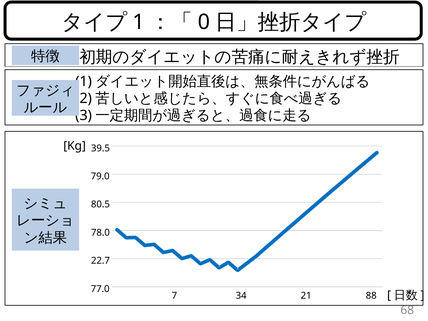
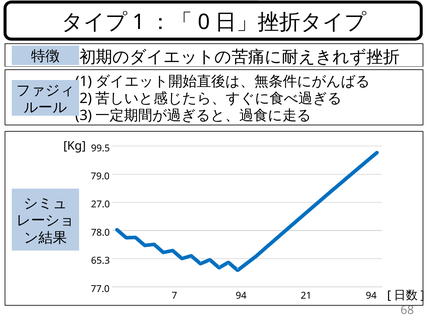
39.5: 39.5 -> 99.5 (100, 148)
80.5: 80.5 -> 27.0 (100, 204)
22.7: 22.7 -> 65.3 (100, 261)
7 34: 34 -> 94 (241, 296)
21 88: 88 -> 94 (371, 296)
